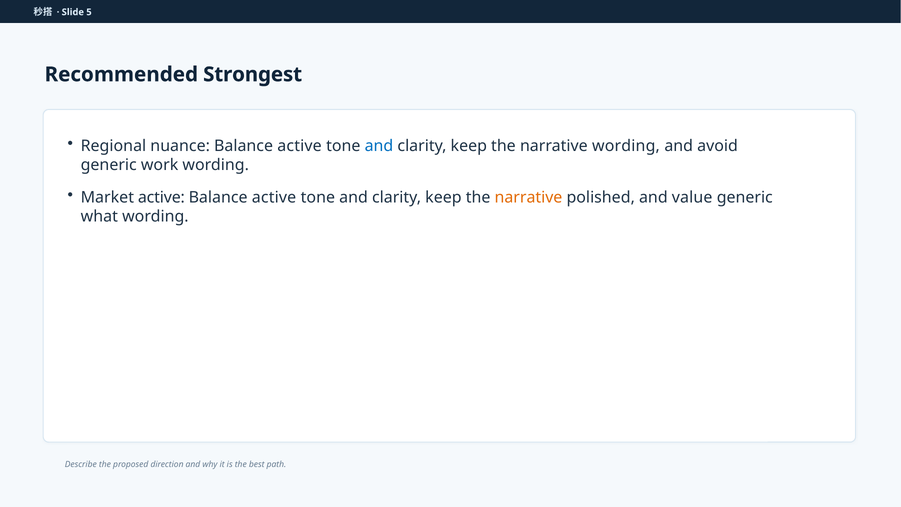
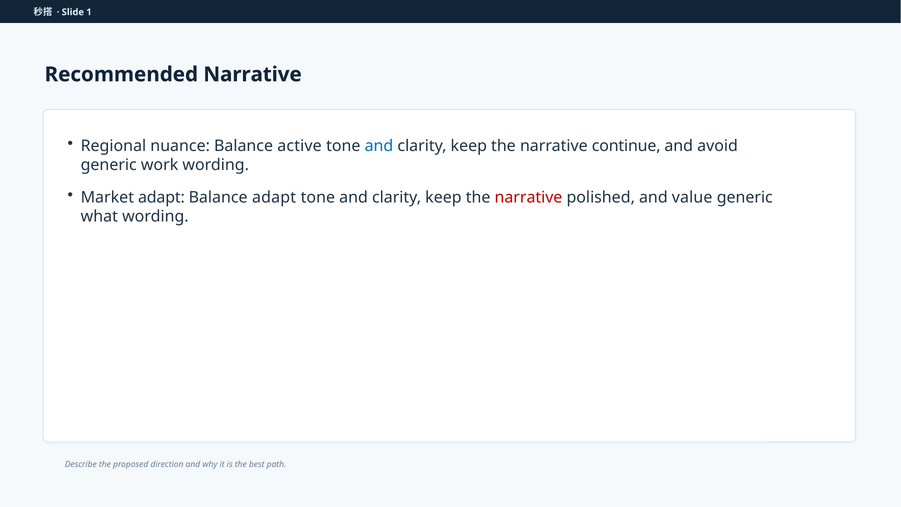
5: 5 -> 1 (89, 12)
Recommended Strongest: Strongest -> Narrative (253, 74)
narrative wording: wording -> continue (626, 146)
Market active: active -> adapt (161, 197)
active: active -> adapt (274, 197)
narrative colour: orange -> red (528, 197)
